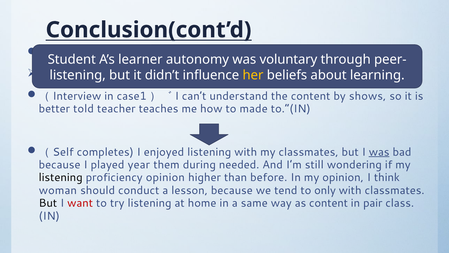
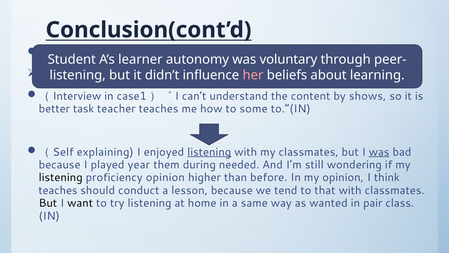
her colour: yellow -> pink (253, 75)
told: told -> task (84, 109)
made: made -> some (254, 109)
completes: completes -> explaining (105, 152)
listening underline: none -> present (209, 152)
woman: woman -> teaches (58, 190)
only: only -> that (325, 190)
want colour: red -> black (80, 203)
as content: content -> wanted (328, 203)
